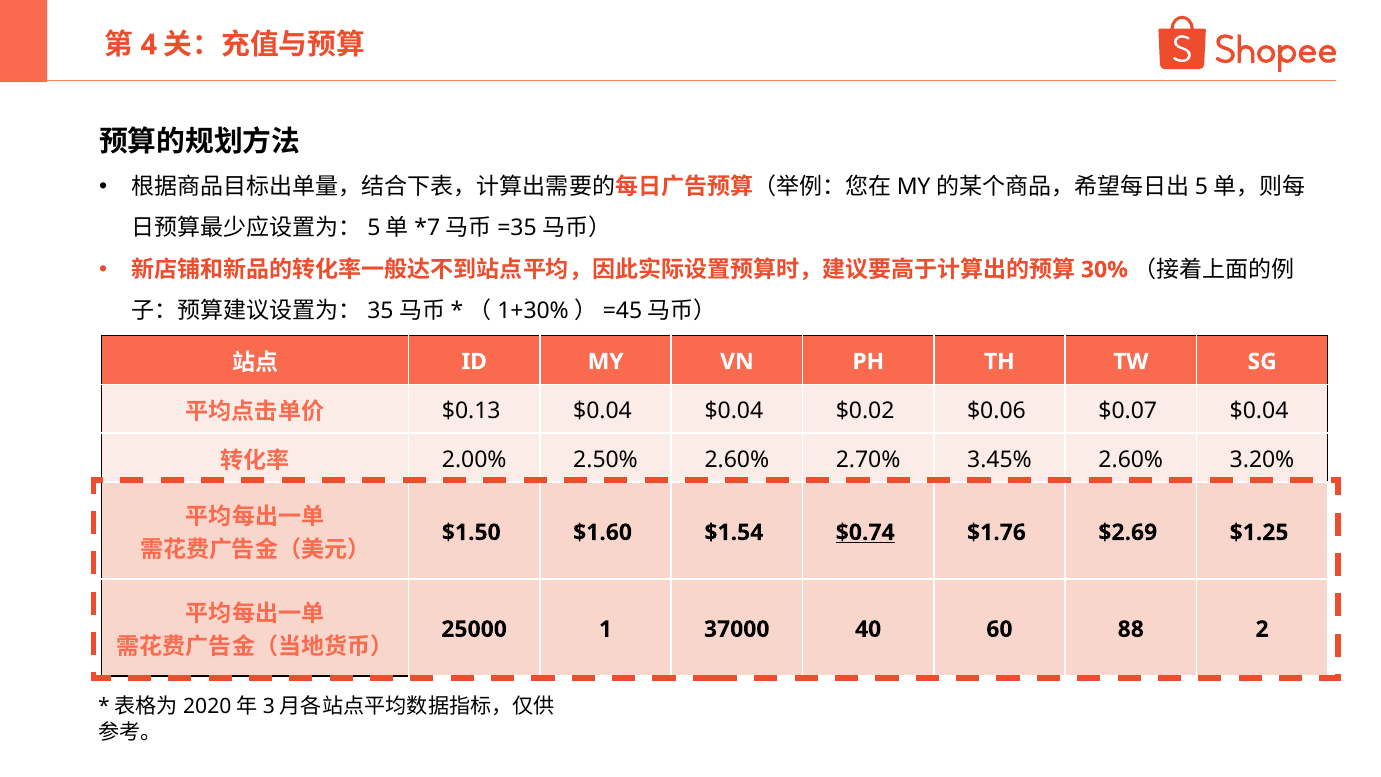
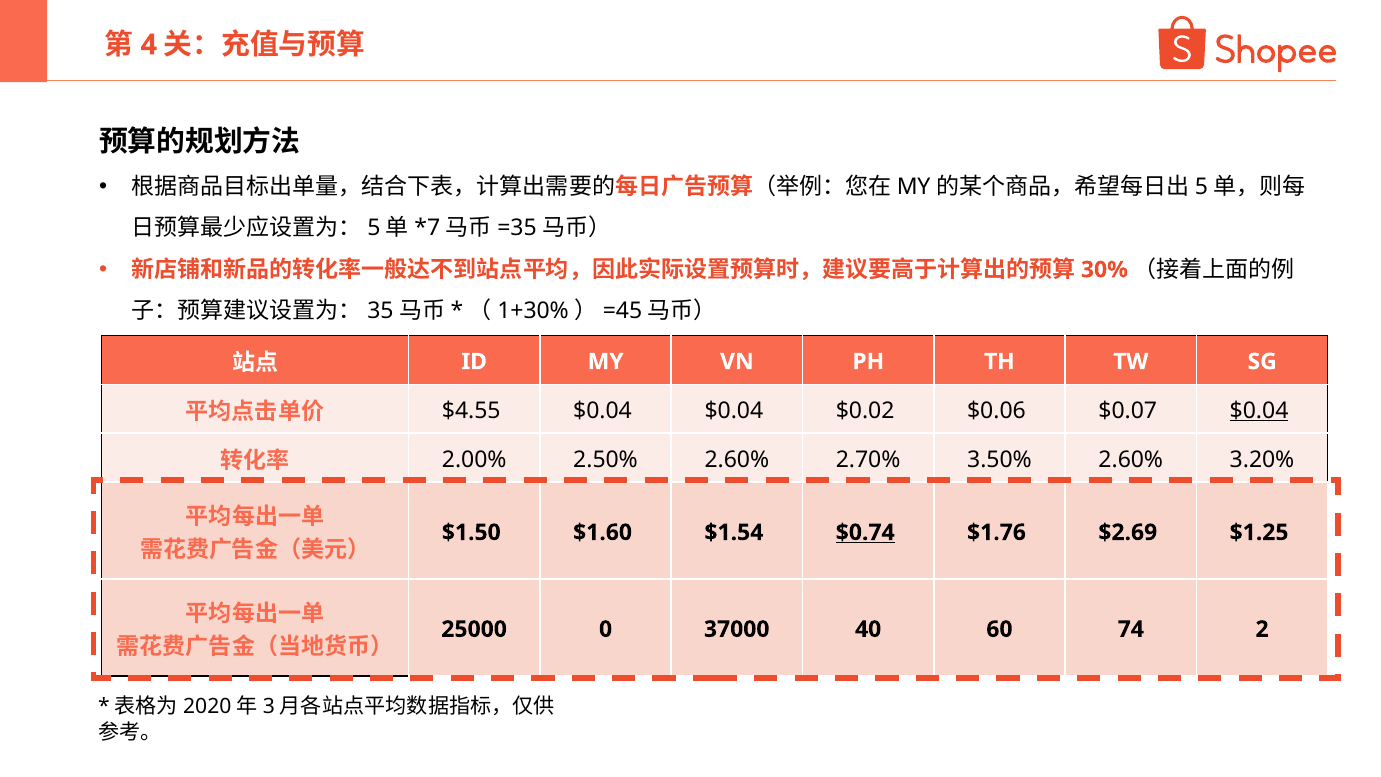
$0.13: $0.13 -> $4.55 (471, 410)
$0.04 underline: none -> present (1259, 410)
3.45%: 3.45% -> 3.50% (999, 459)
1: 1 -> 0 (606, 629)
88: 88 -> 74 (1131, 629)
